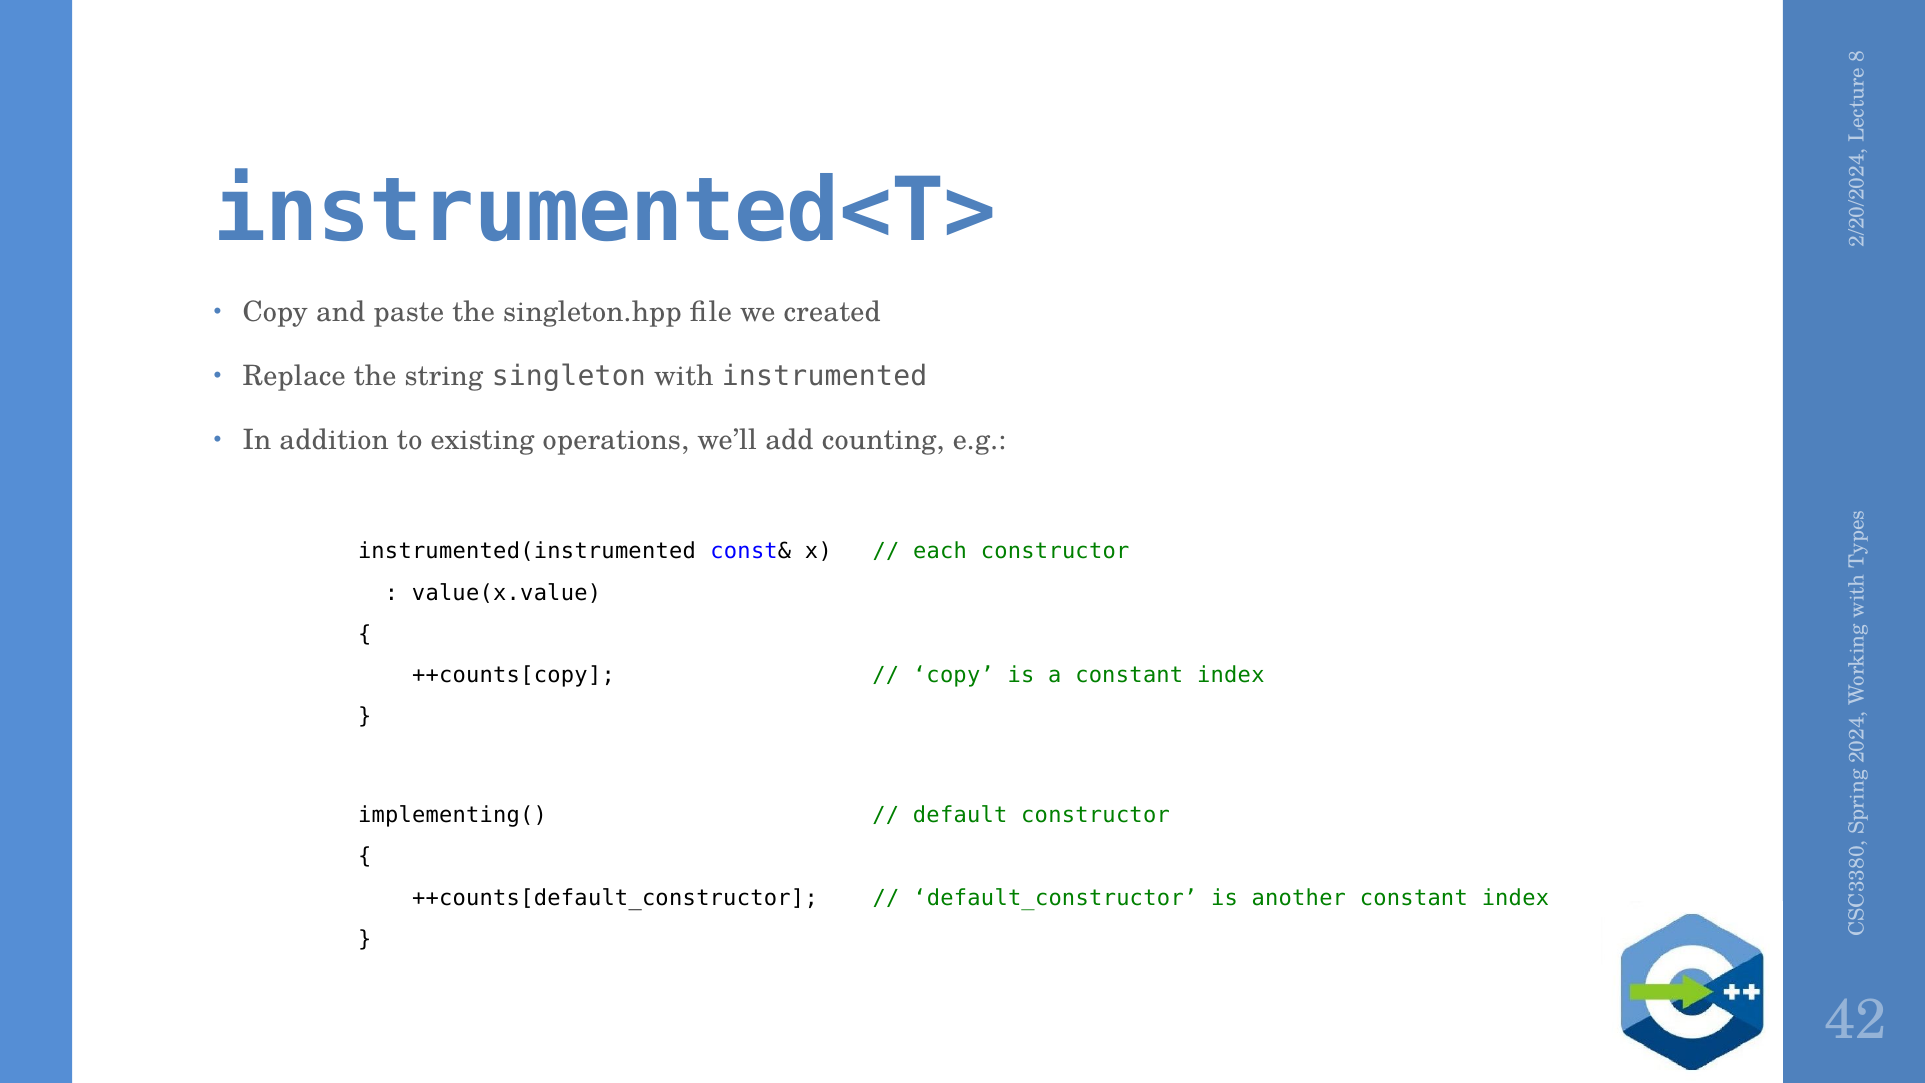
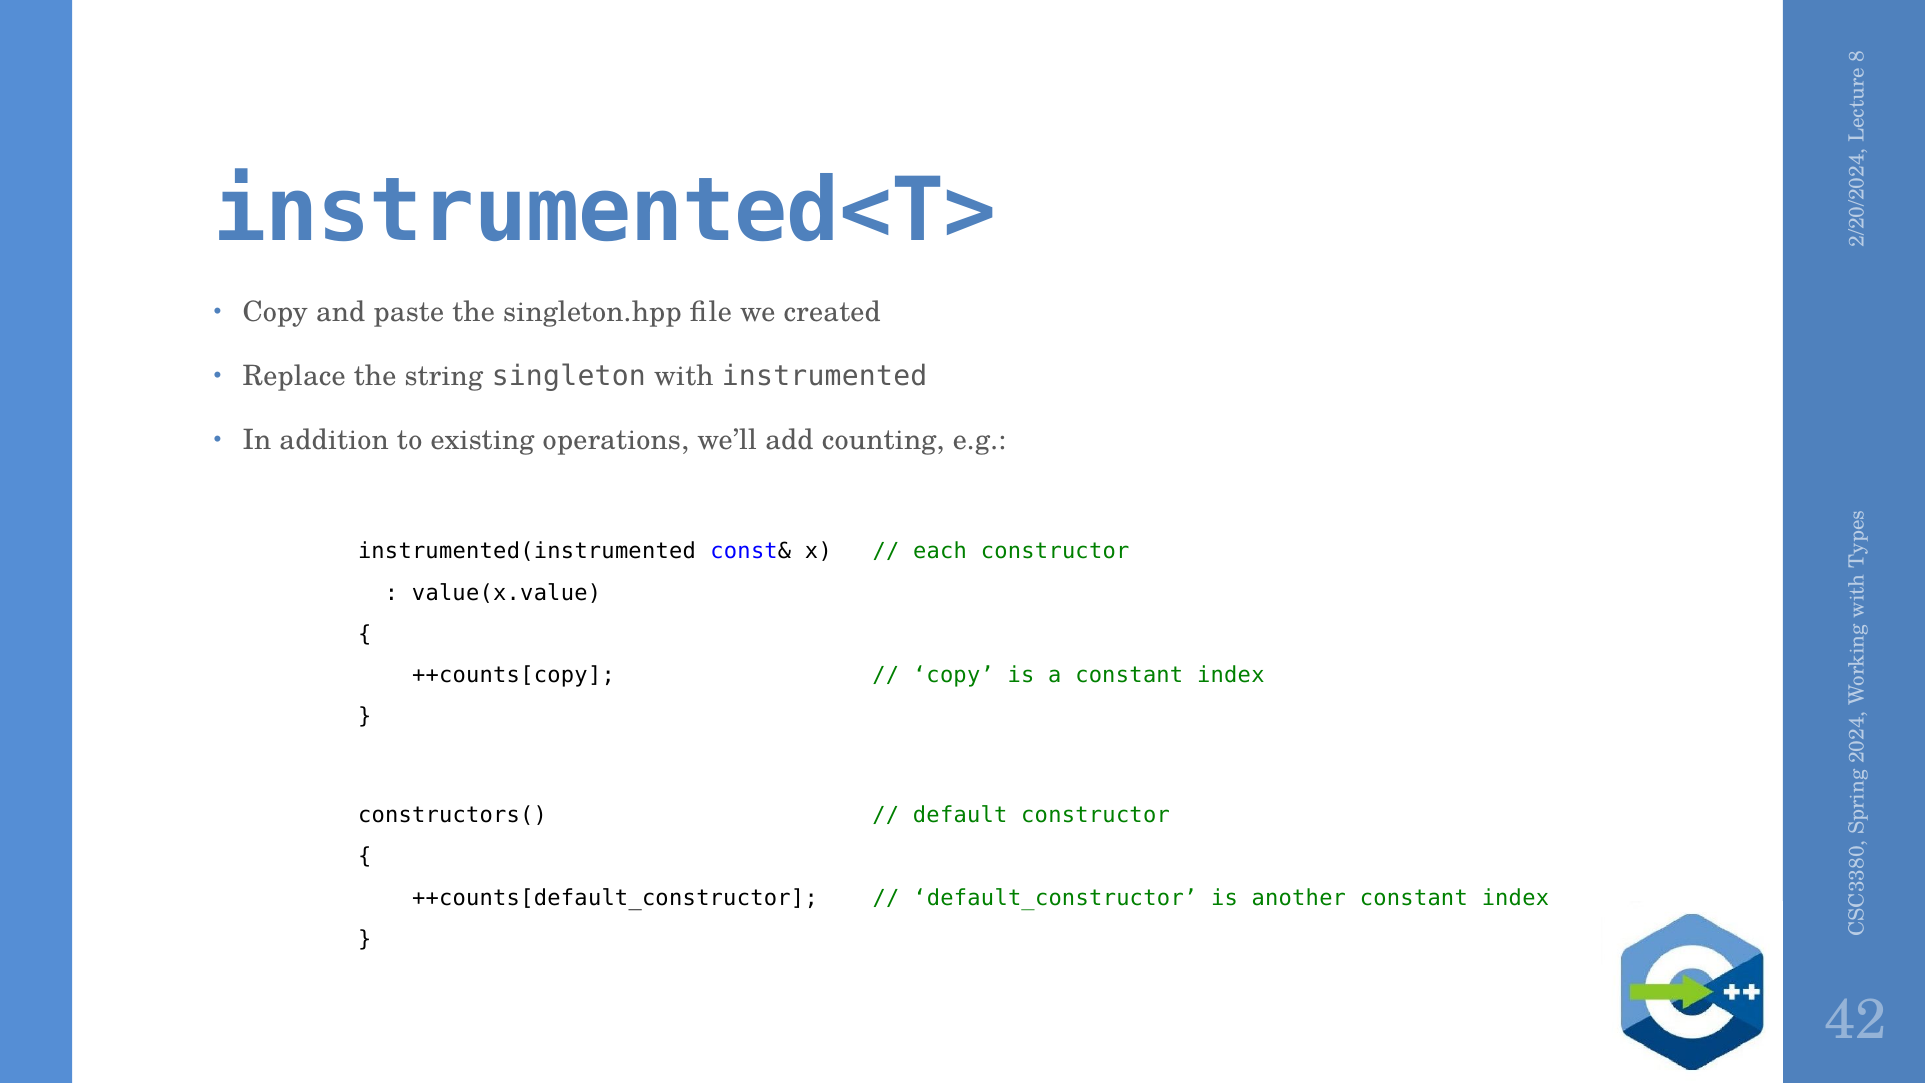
implementing(: implementing( -> constructors( (453, 815)
